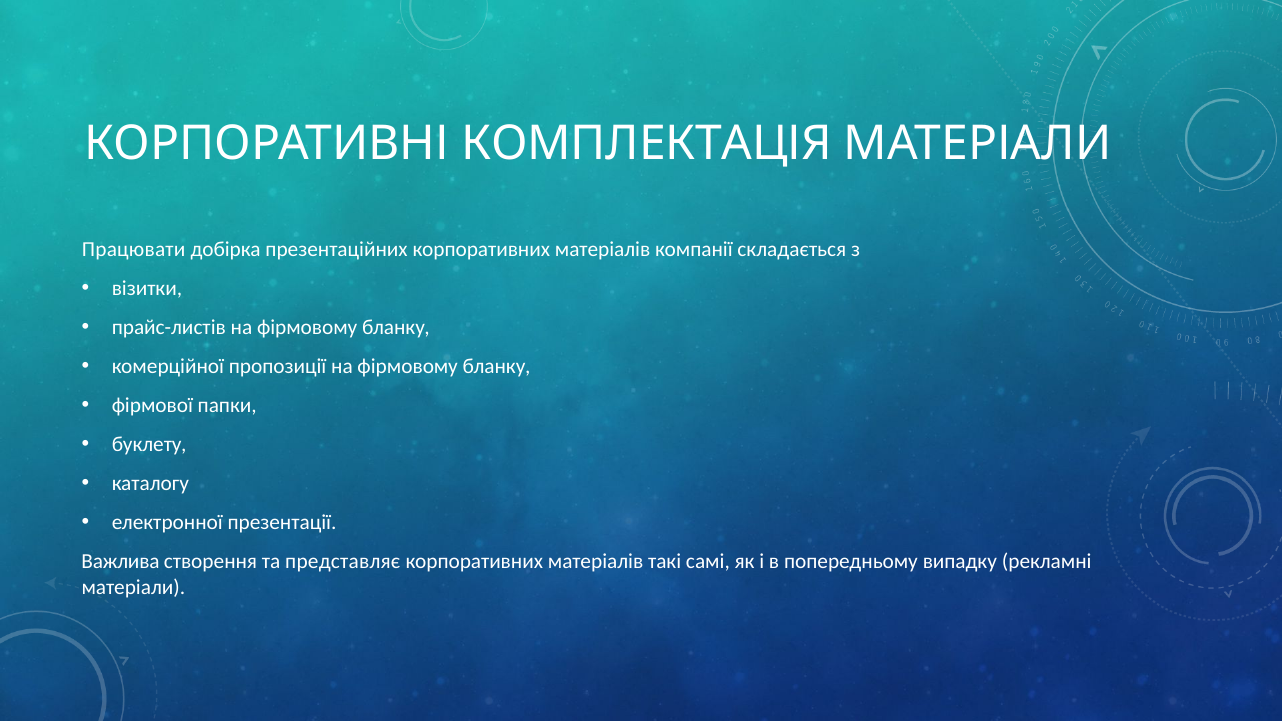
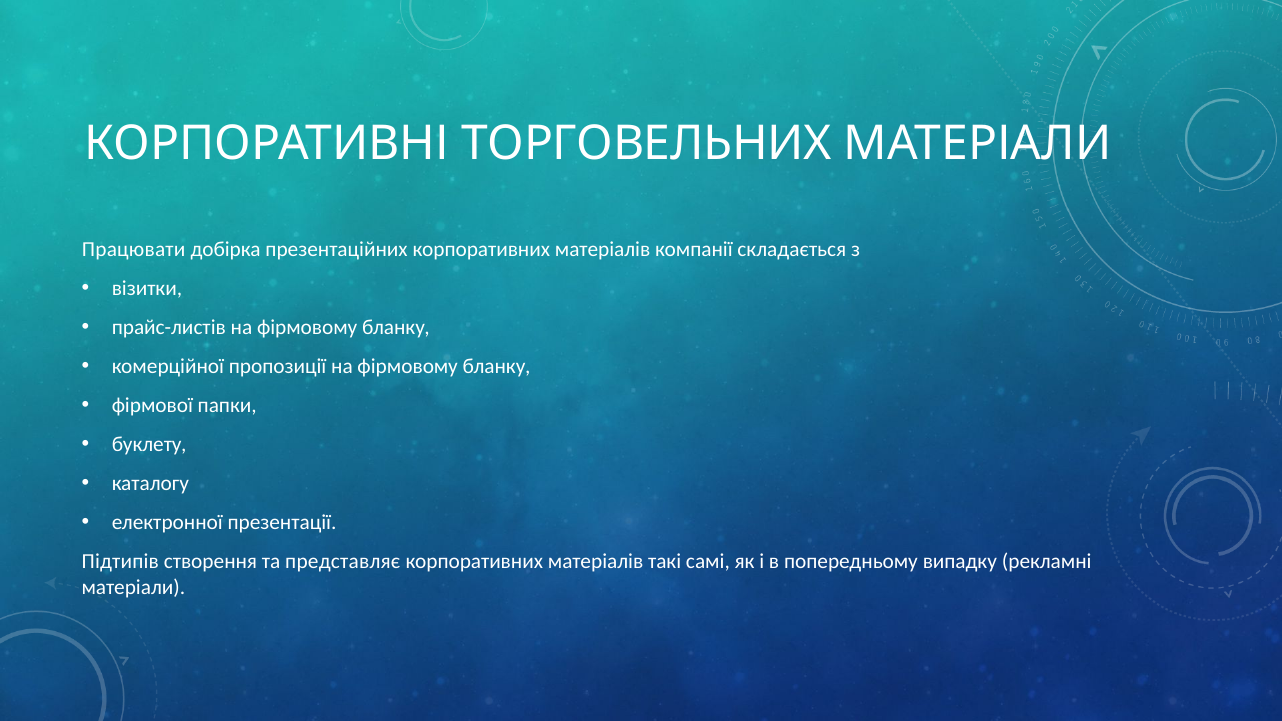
КОМПЛЕКТАЦІЯ: КОМПЛЕКТАЦІЯ -> ТОРГОВЕЛЬНИХ (647, 144)
Важлива: Важлива -> Підтипів (120, 562)
